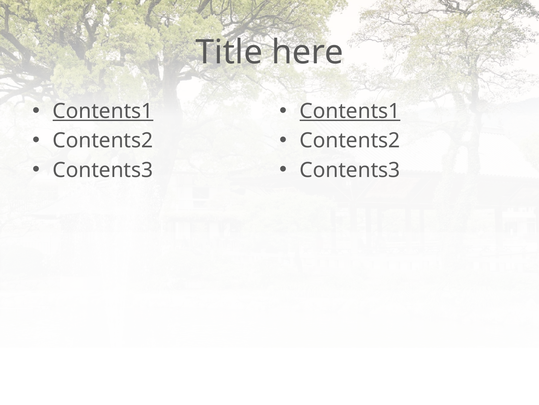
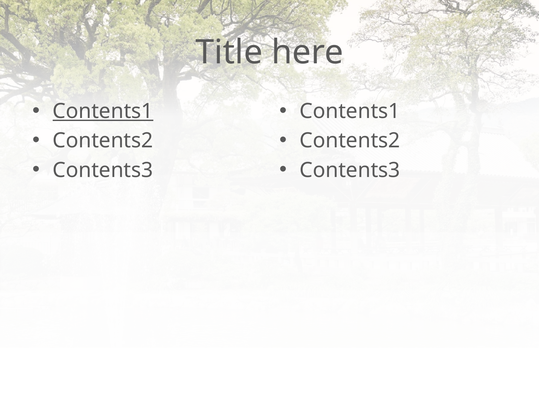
Contents1 underline: present -> none (350, 111)
